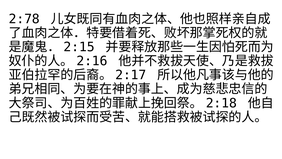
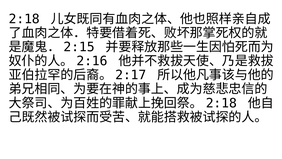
2:78: 2:78 -> 2:18 (24, 19)
